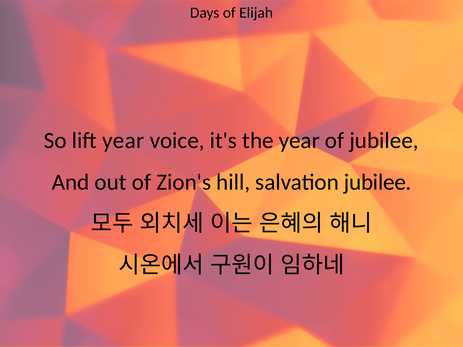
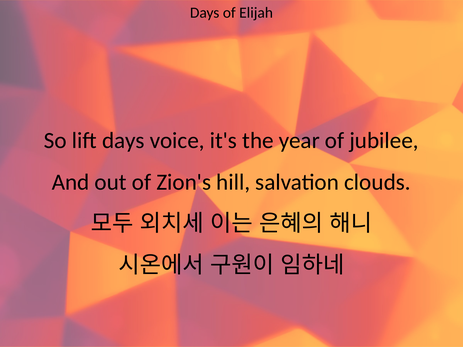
lift year: year -> days (123, 141)
salvation jubilee: jubilee -> clouds (377, 182)
